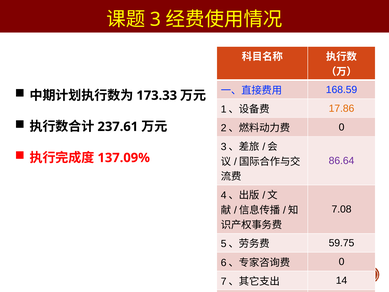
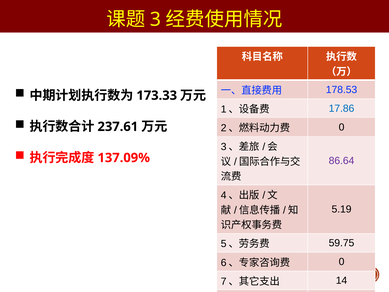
168.59: 168.59 -> 178.53 (342, 90)
17.86 colour: orange -> blue (342, 108)
7.08: 7.08 -> 5.19 (342, 209)
